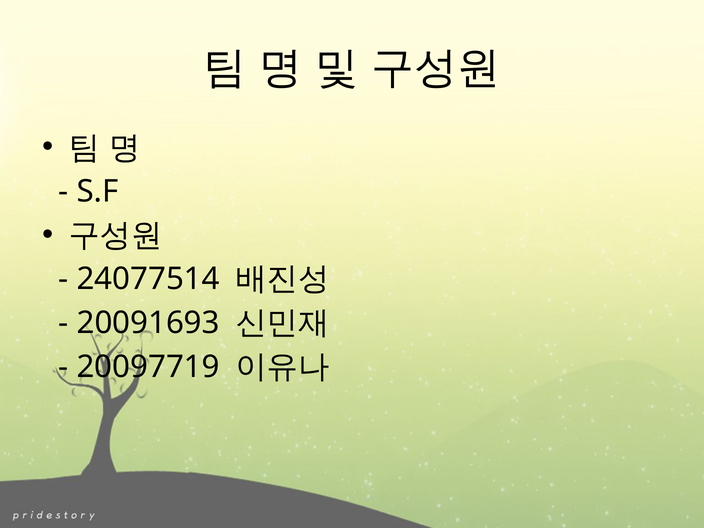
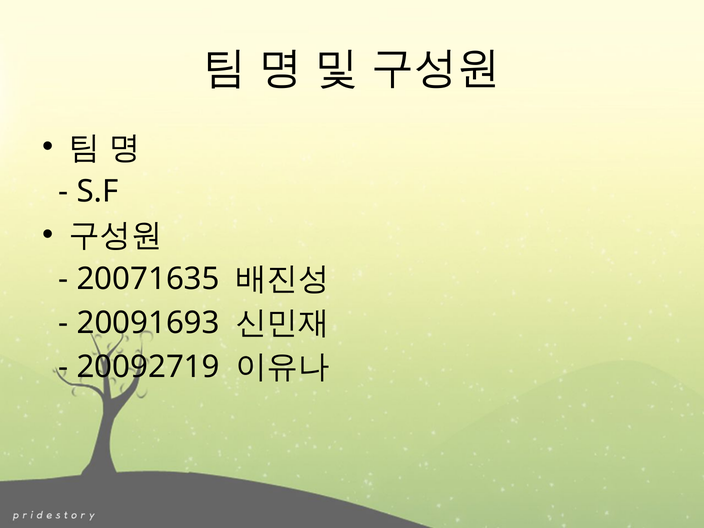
24077514: 24077514 -> 20071635 (148, 279)
20097719: 20097719 -> 20092719 (148, 367)
